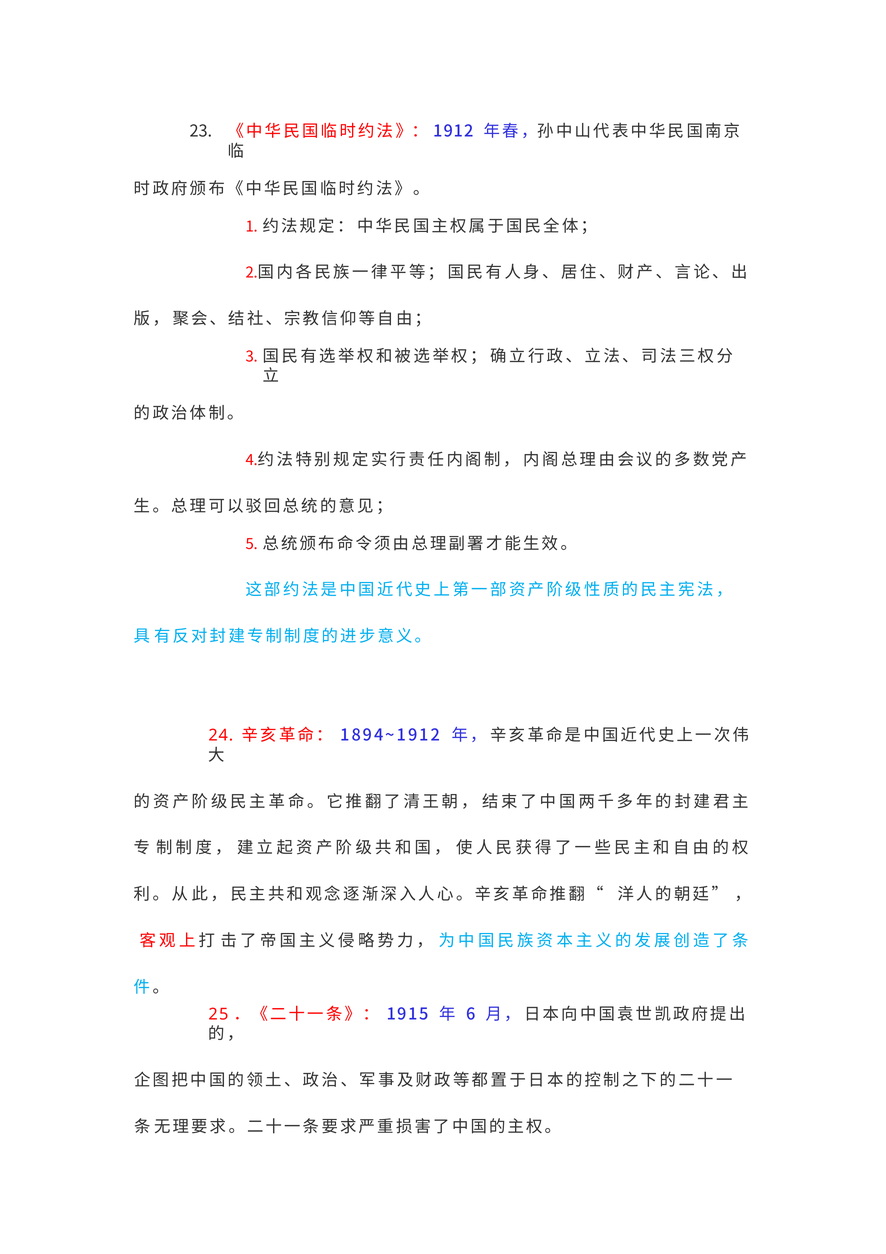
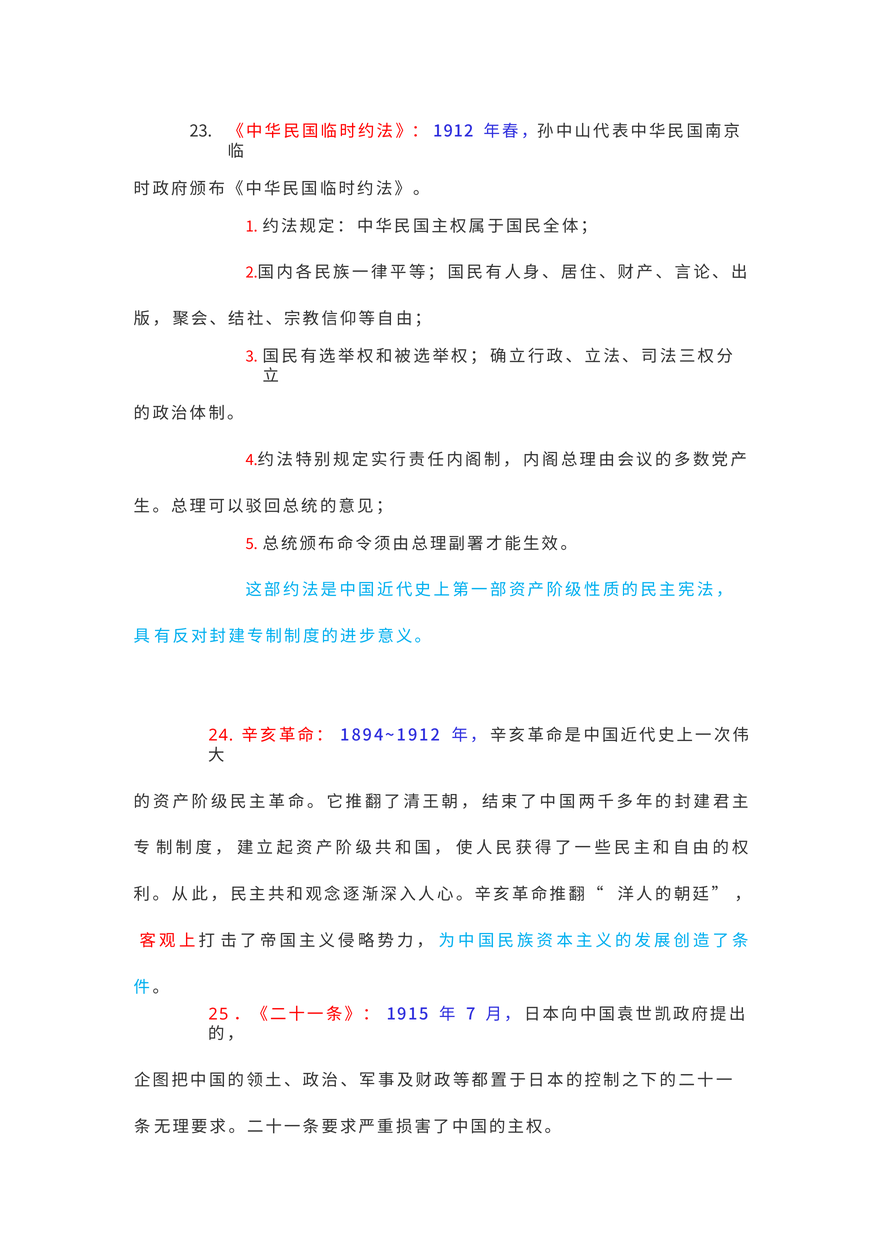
6: 6 -> 7 (471, 1014)
